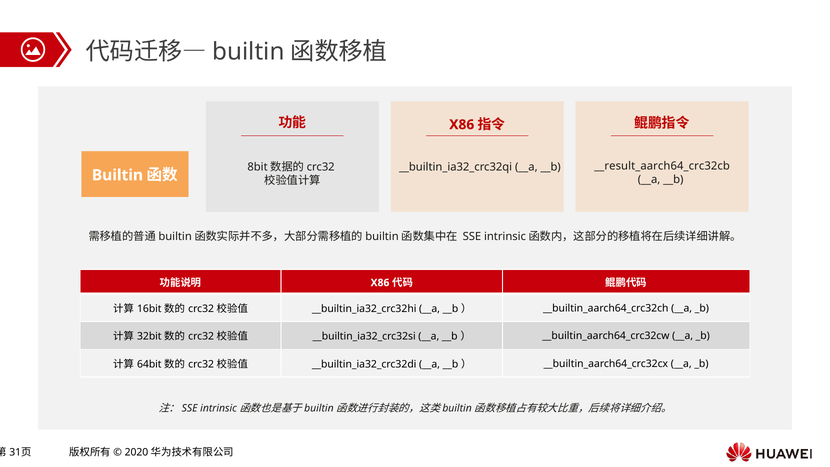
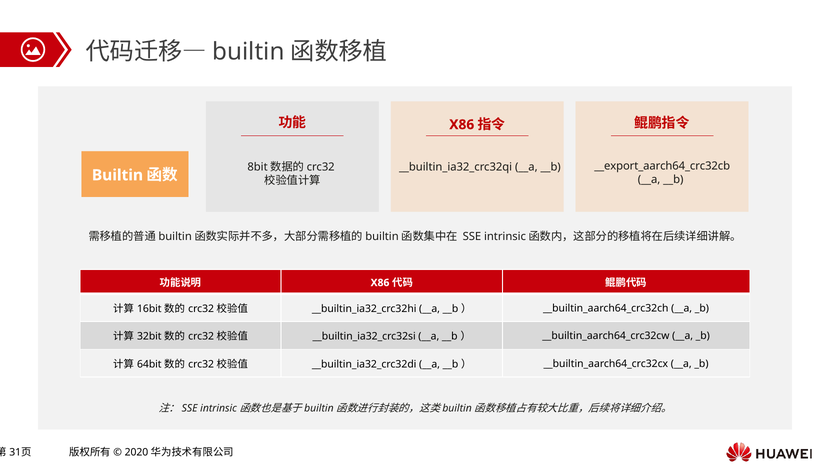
__result_aarch64_crc32cb: __result_aarch64_crc32cb -> __export_aarch64_crc32cb (662, 166)
